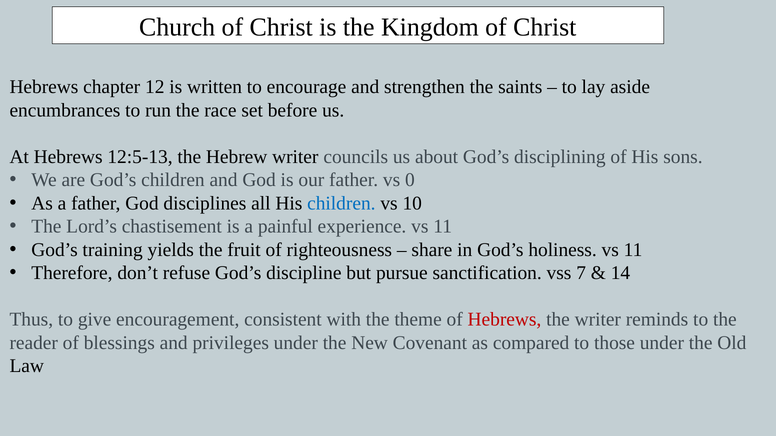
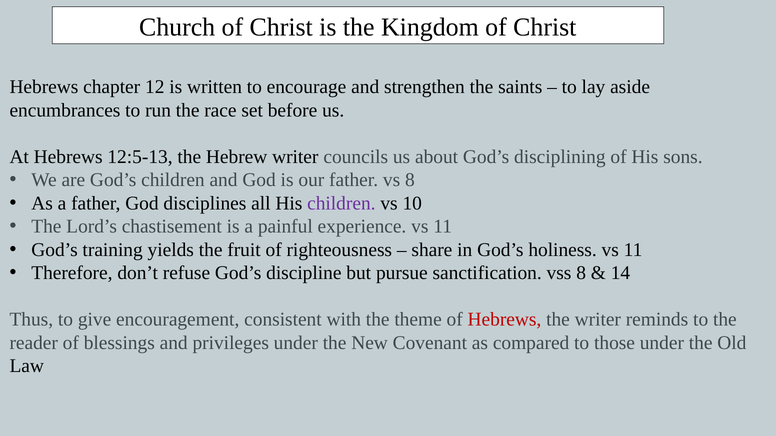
vs 0: 0 -> 8 (410, 180)
children colour: blue -> purple (341, 203)
vss 7: 7 -> 8 (581, 273)
